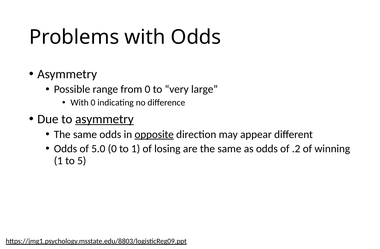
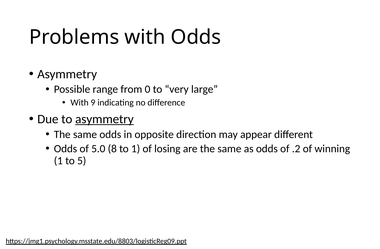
With 0: 0 -> 9 (93, 102)
opposite underline: present -> none (154, 134)
5.0 0: 0 -> 8 (112, 148)
